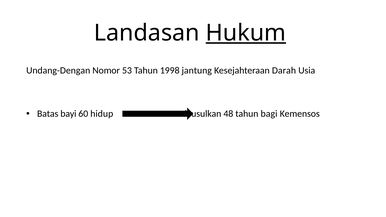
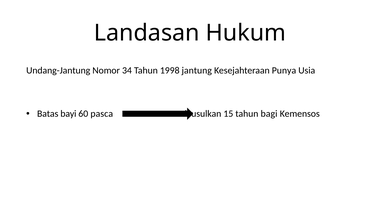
Hukum underline: present -> none (246, 33)
Undang-Dengan: Undang-Dengan -> Undang-Jantung (58, 71)
53: 53 -> 34 (127, 71)
Darah: Darah -> Punya (284, 71)
hidup: hidup -> pasca (102, 114)
48: 48 -> 15 (228, 114)
